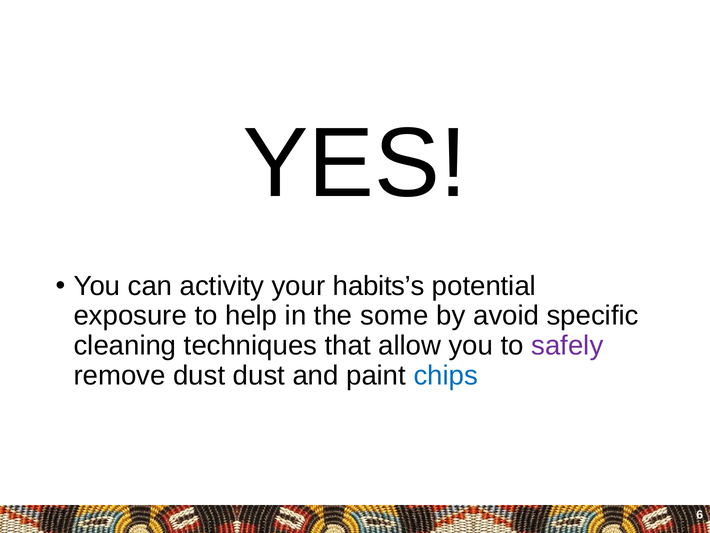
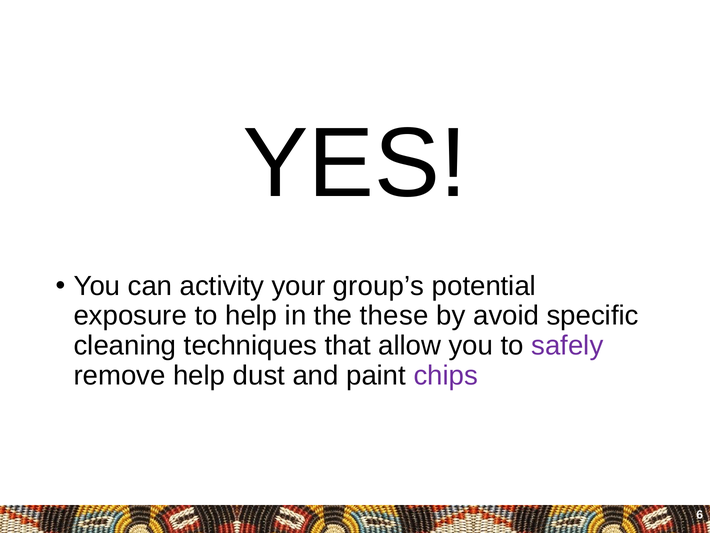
habits’s: habits’s -> group’s (379, 286)
some: some -> these (394, 316)
remove dust: dust -> help (199, 375)
chips colour: blue -> purple (446, 375)
